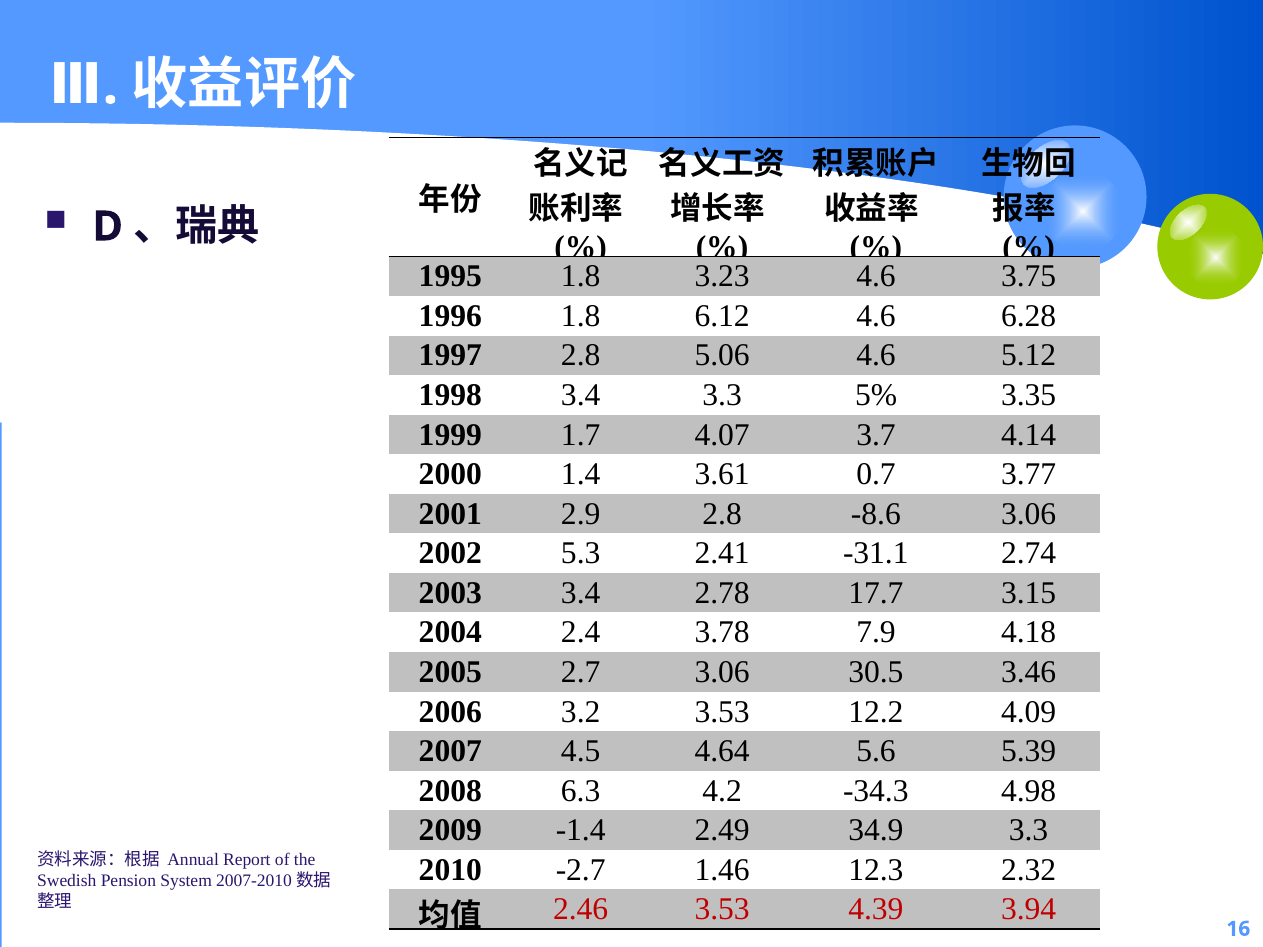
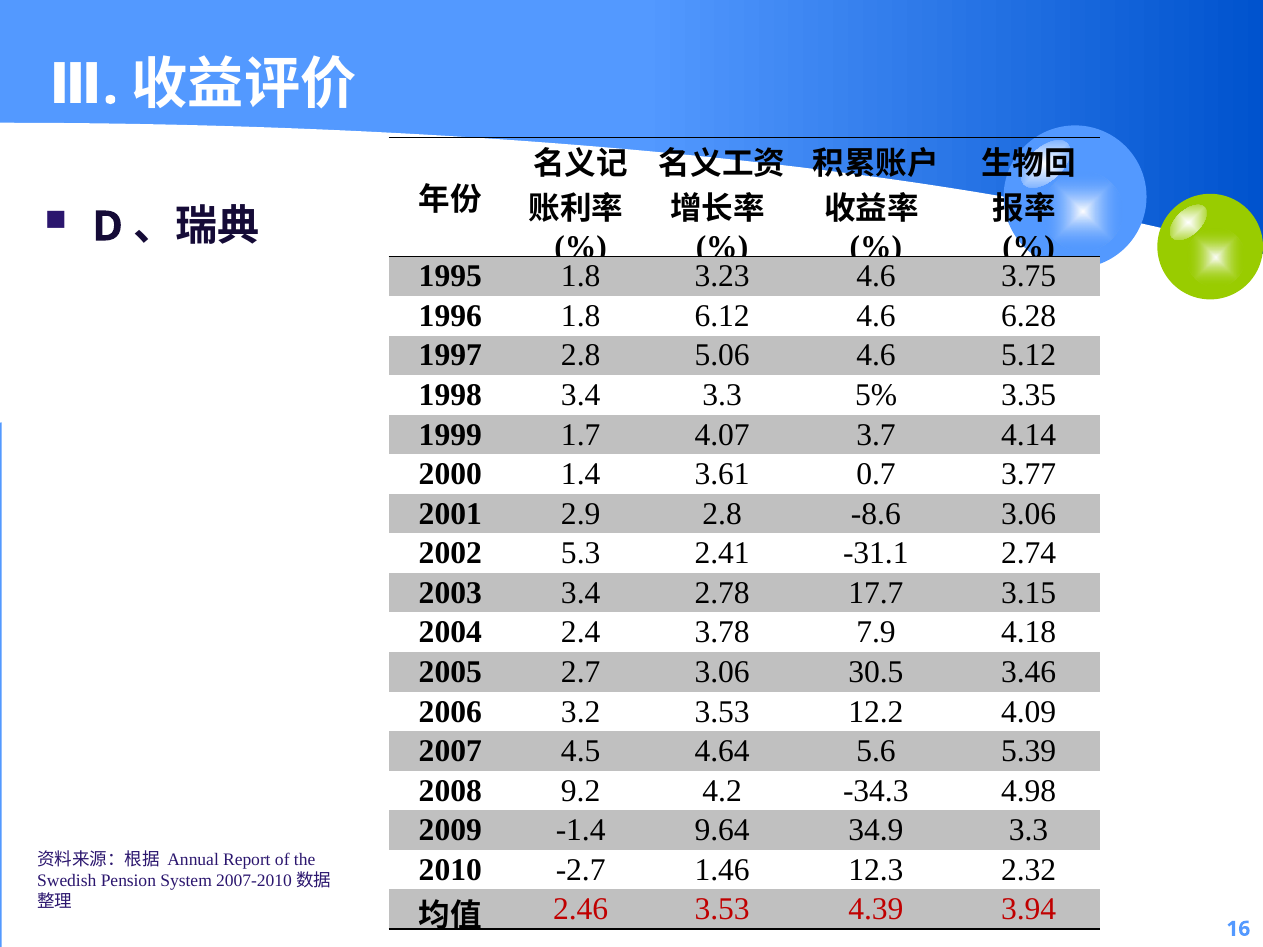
6.3: 6.3 -> 9.2 (581, 791)
2.49: 2.49 -> 9.64 (722, 831)
